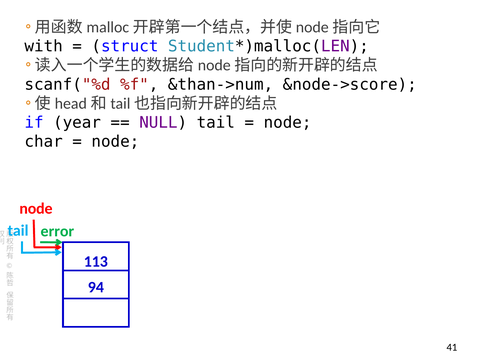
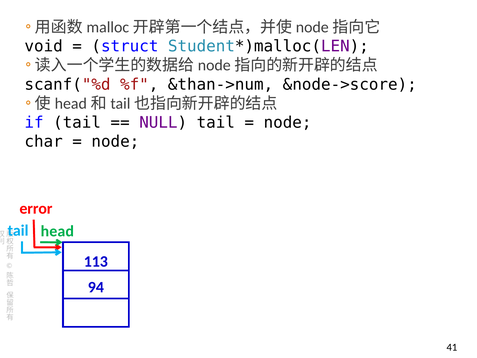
with: with -> void (44, 46)
if year: year -> tail (77, 123)
node: node -> error (36, 208)
error: error -> head (57, 231)
